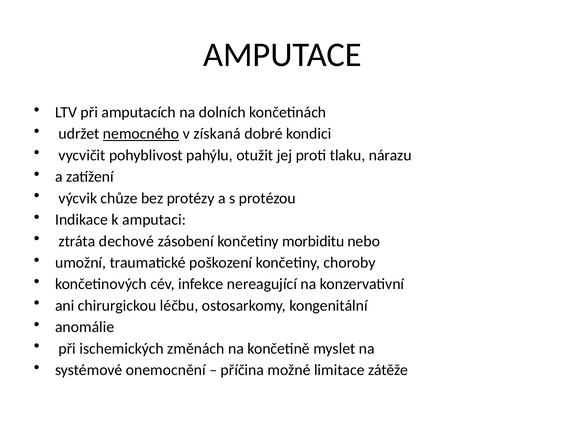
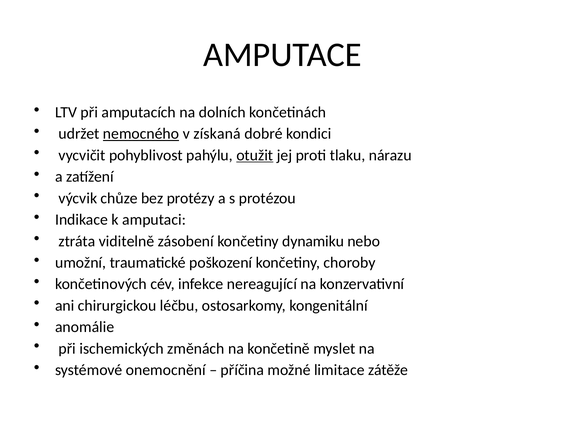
otužit underline: none -> present (255, 155)
dechové: dechové -> viditelně (127, 241)
morbiditu: morbiditu -> dynamiku (313, 241)
